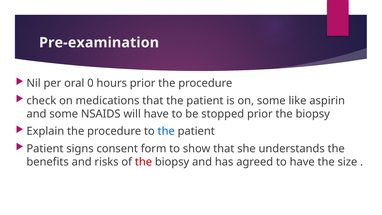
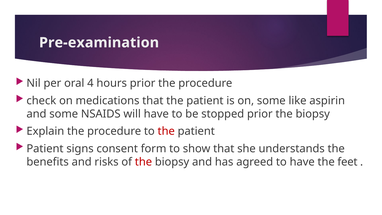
0: 0 -> 4 (90, 83)
the colour: blue -> red (166, 131)
size: size -> feet (347, 162)
